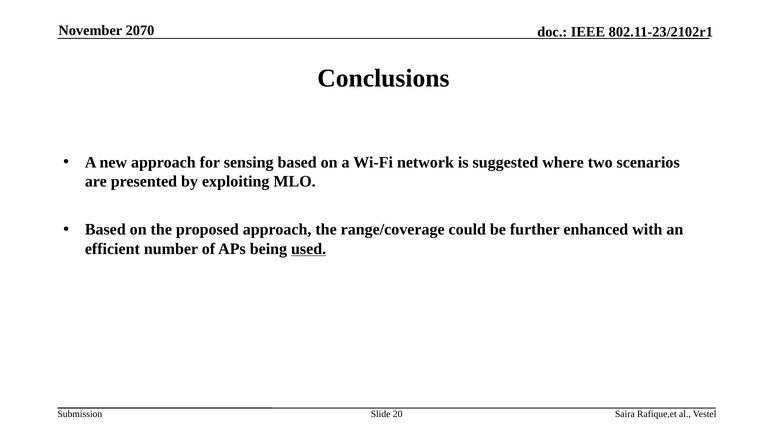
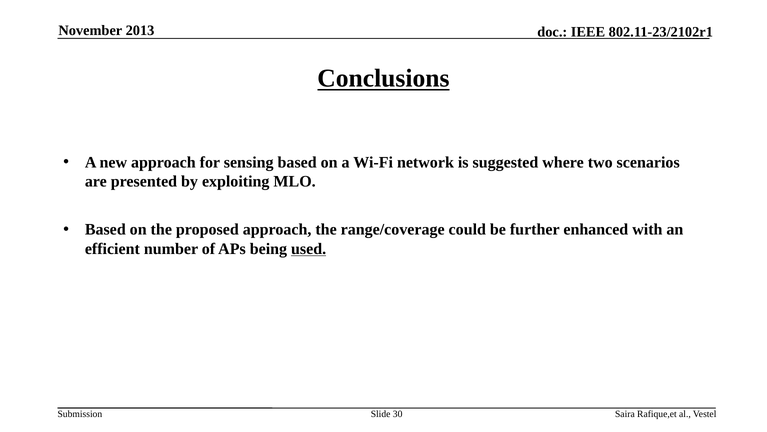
2070: 2070 -> 2013 (140, 30)
Conclusions underline: none -> present (383, 78)
20: 20 -> 30 (398, 414)
